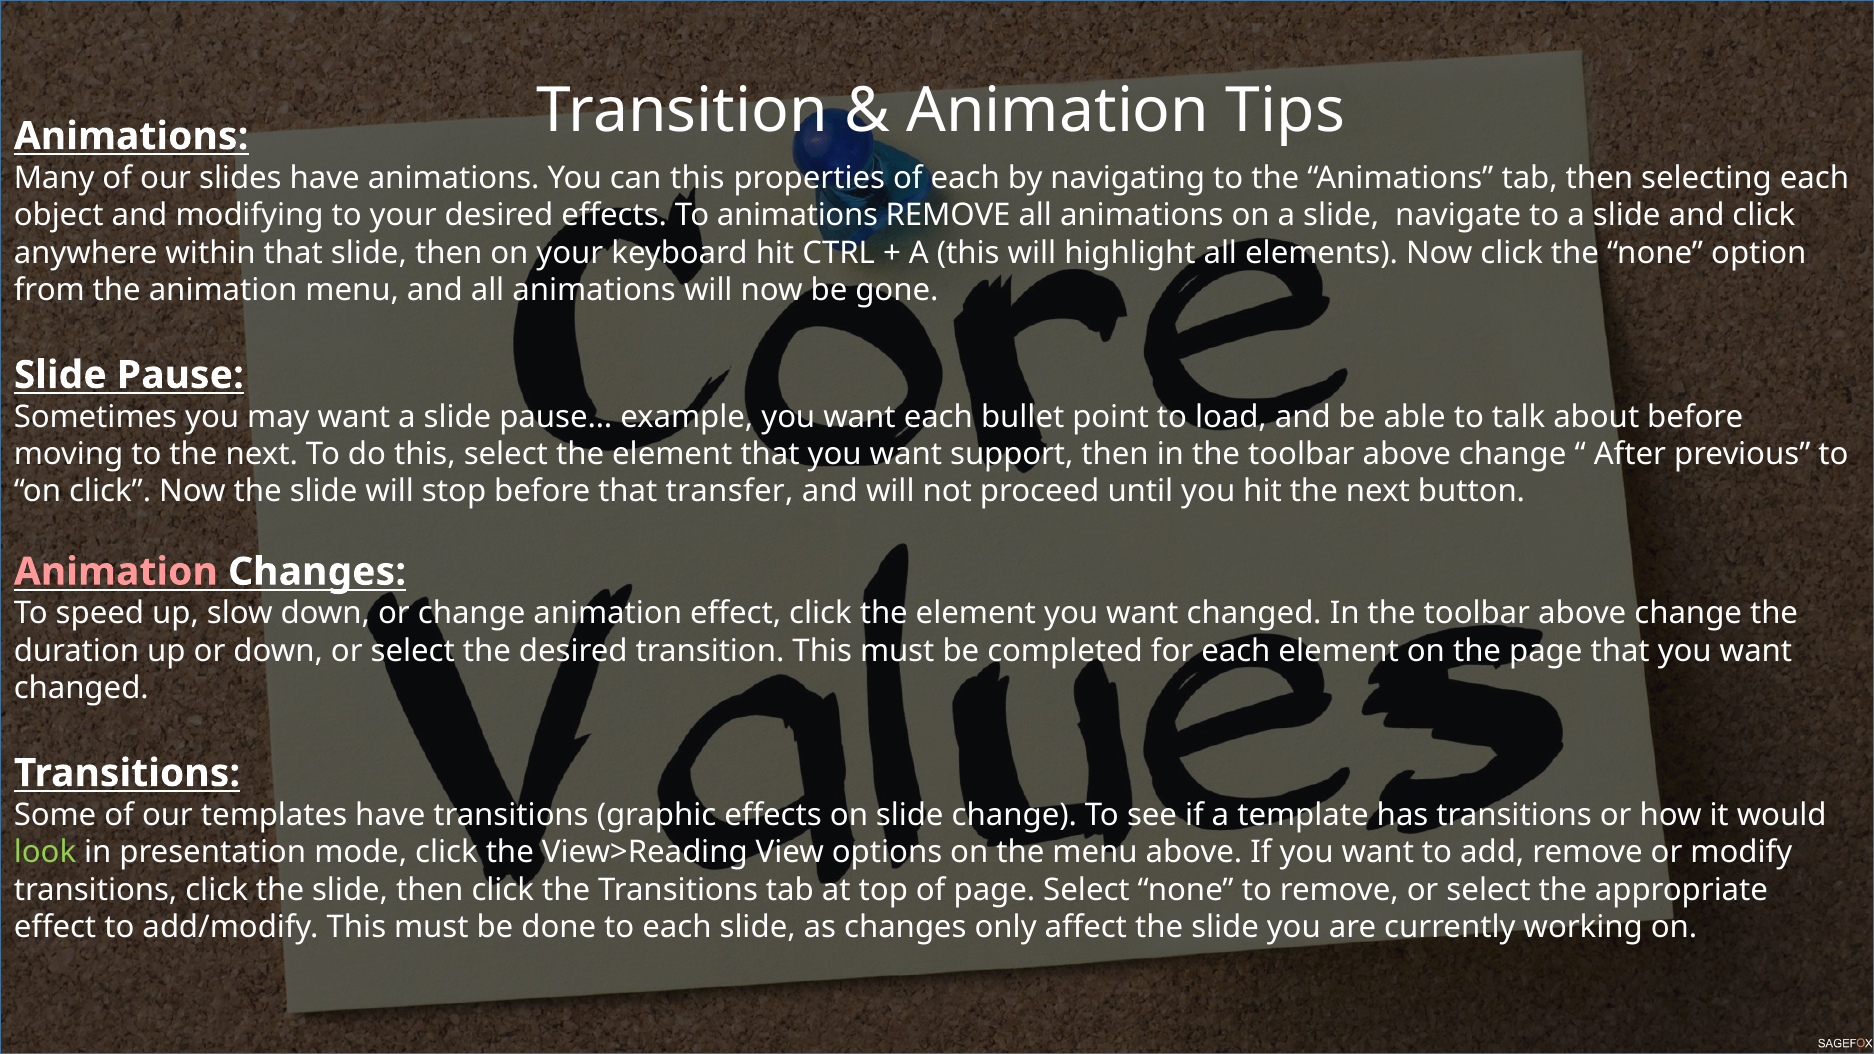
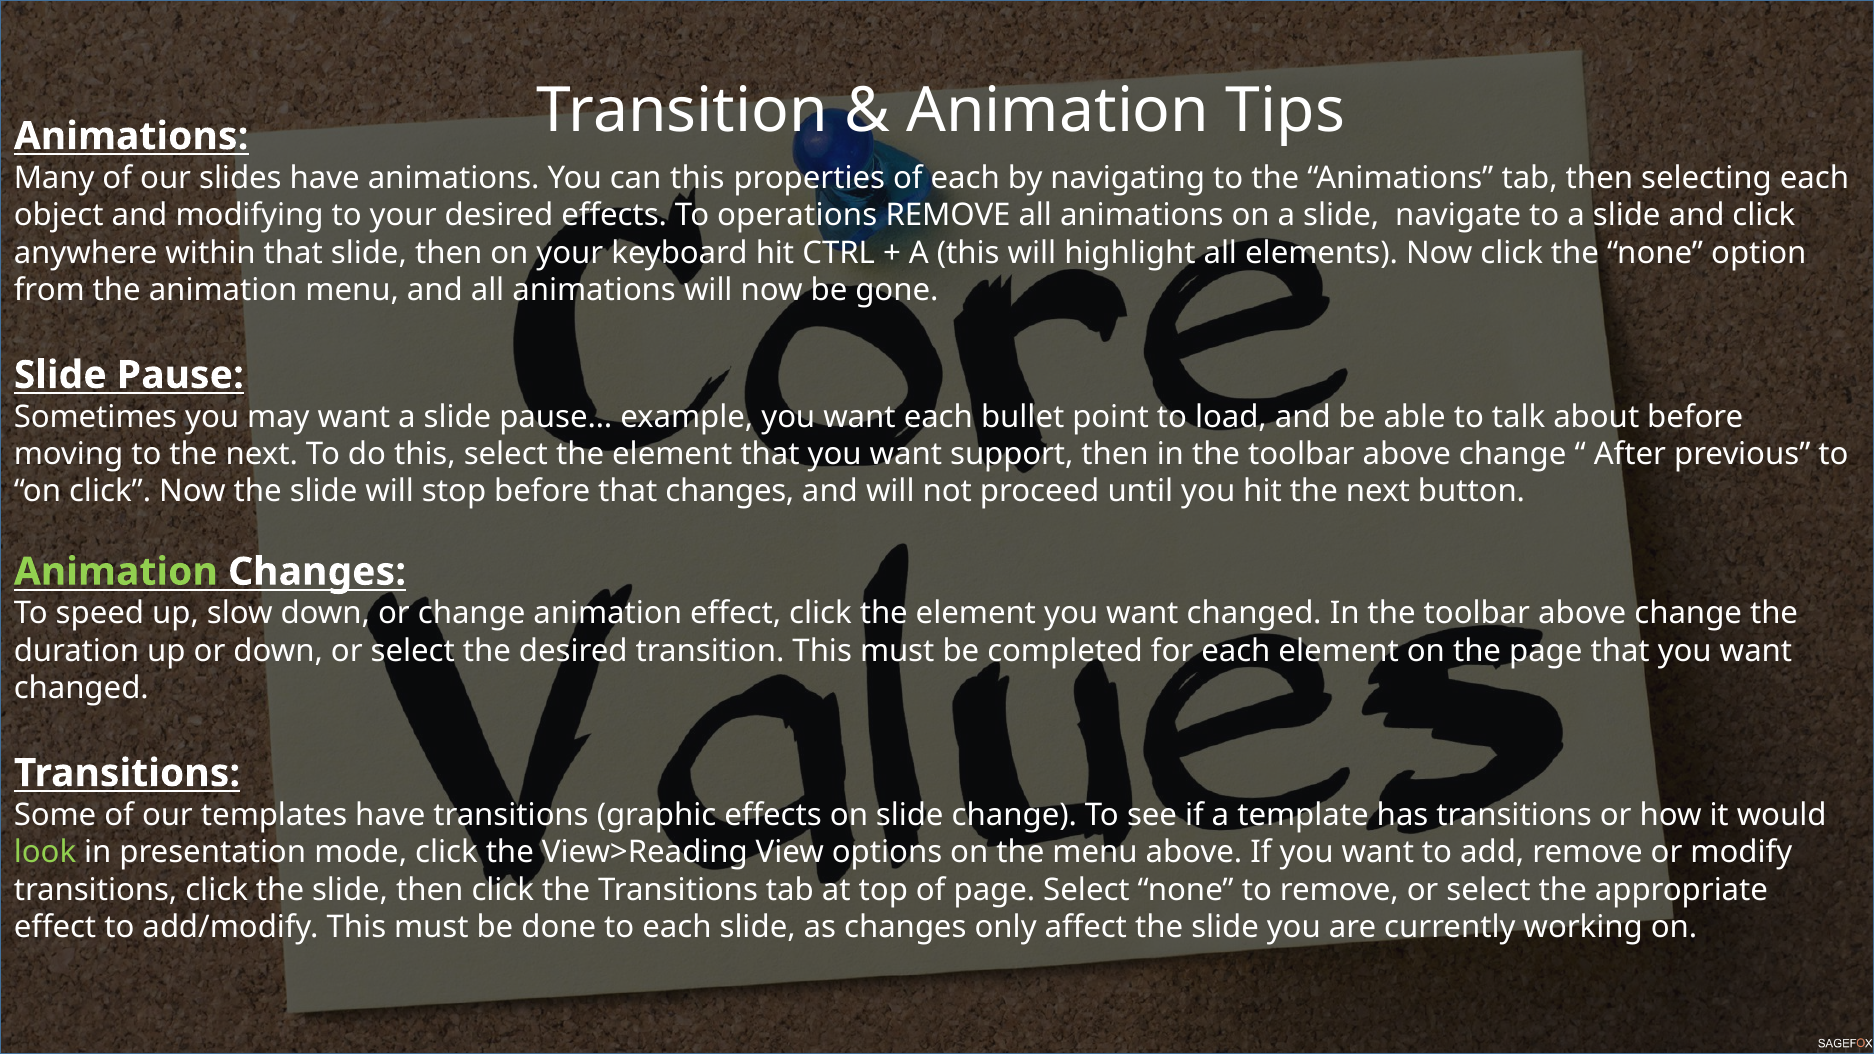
To animations: animations -> operations (797, 215)
that transfer: transfer -> changes (730, 492)
Animation colour: pink -> light green (116, 572)
